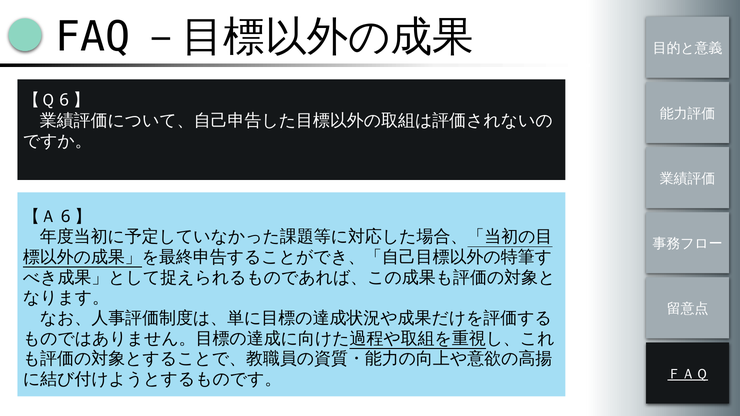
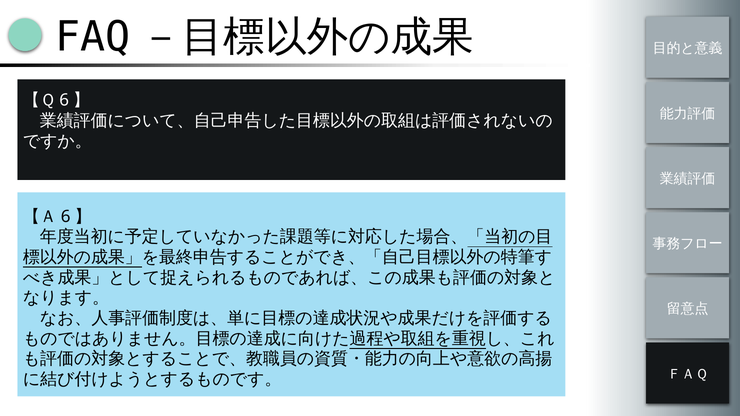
ＦＡＱ underline: present -> none (688, 374)
